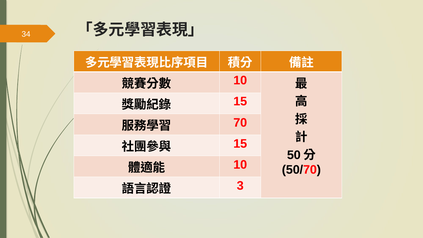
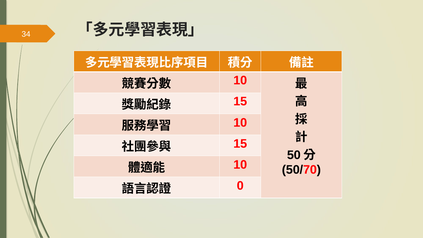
70: 70 -> 10 (240, 123)
3: 3 -> 0 (240, 186)
